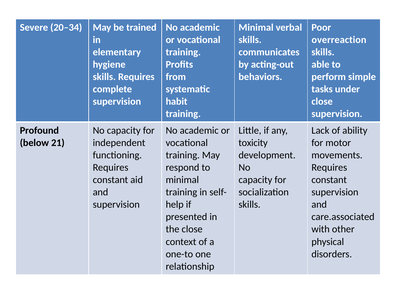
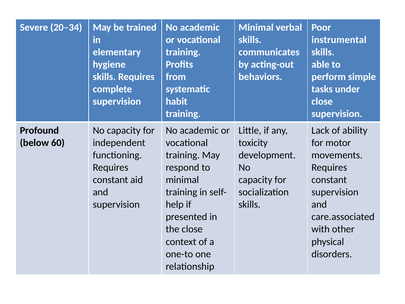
overreaction: overreaction -> instrumental (339, 40)
21: 21 -> 60 (58, 143)
